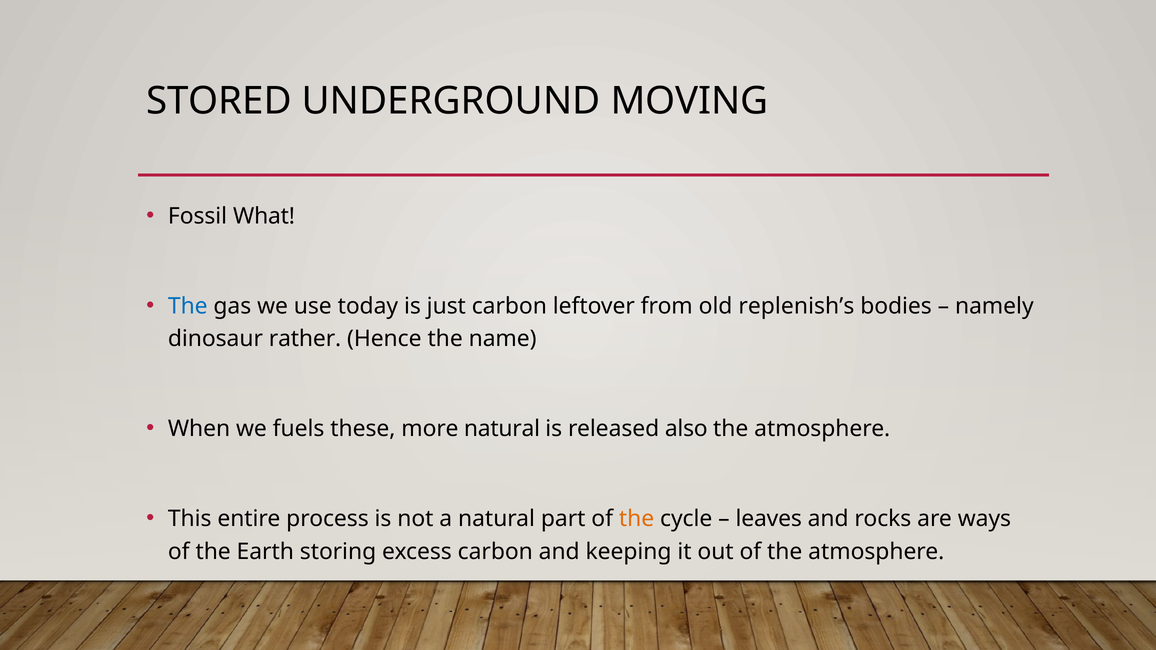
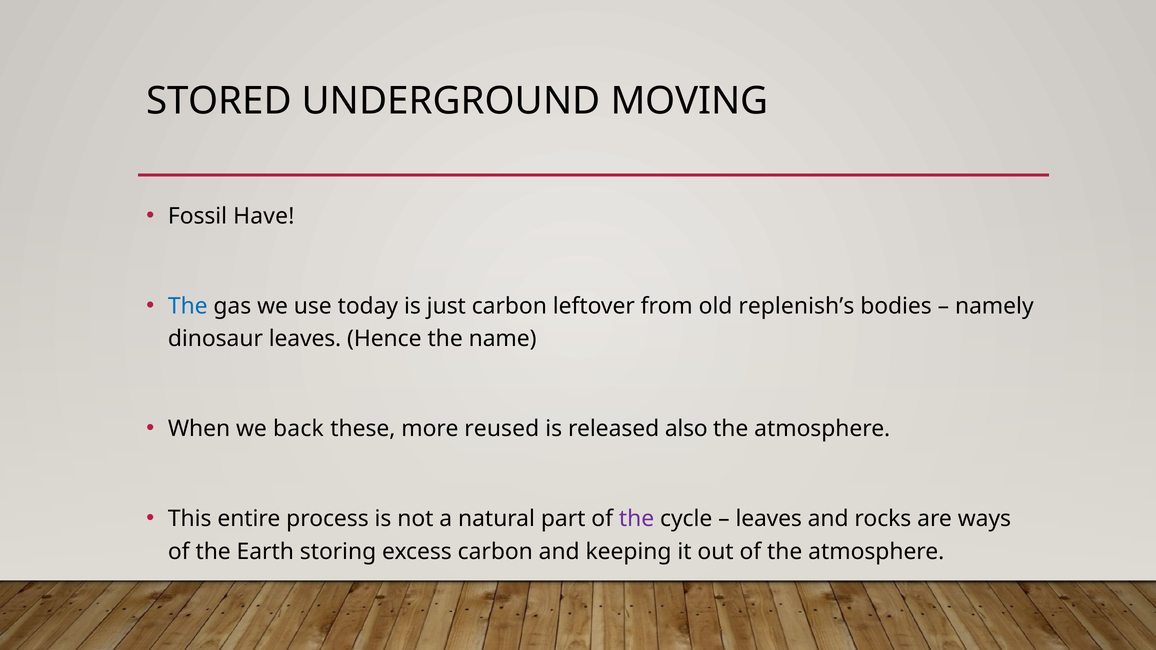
What: What -> Have (264, 216)
dinosaur rather: rather -> leaves (305, 339)
fuels: fuels -> back (298, 429)
more natural: natural -> reused (502, 429)
the colour: orange -> purple (637, 519)
